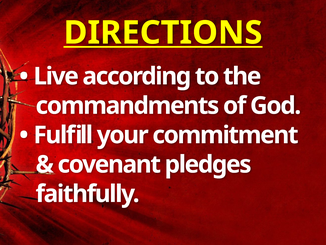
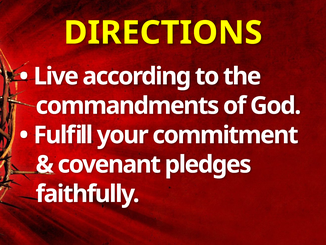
DIRECTIONS underline: present -> none (163, 33)
